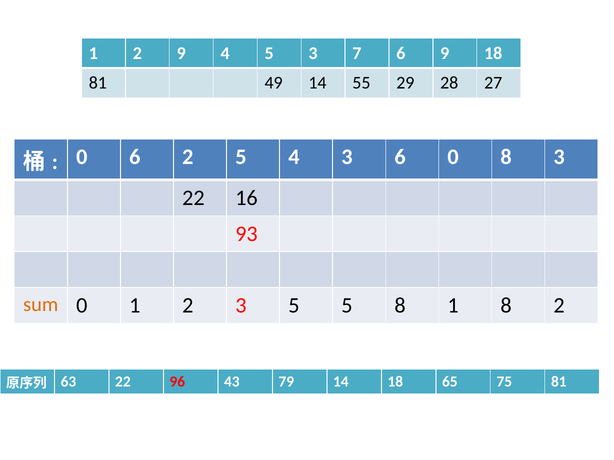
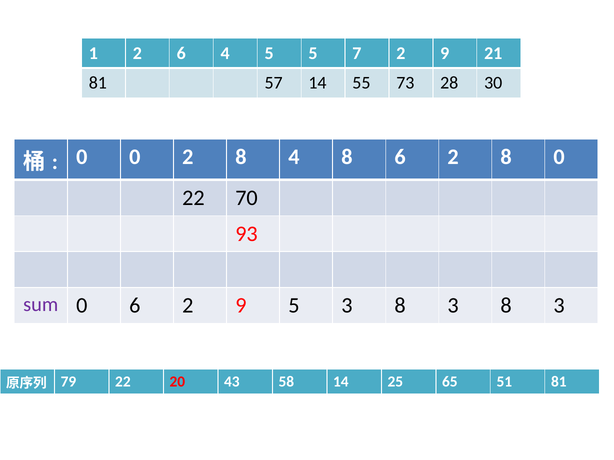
2 9: 9 -> 6 (181, 53)
5 3: 3 -> 5 (313, 53)
7 6: 6 -> 2 (401, 53)
9 18: 18 -> 21 (493, 53)
49: 49 -> 57 (274, 83)
29: 29 -> 73 (405, 83)
27: 27 -> 30 (493, 83)
0 6: 6 -> 0 (135, 157)
5: 5 -> 8 (241, 157)
4 3: 3 -> 8 (347, 157)
0: 0 -> 2 (453, 157)
8 3: 3 -> 0 (559, 157)
16: 16 -> 70 (246, 198)
sum colour: orange -> purple (41, 305)
0 1: 1 -> 6 (135, 306)
3: 3 -> 9 (241, 306)
5 5: 5 -> 3 (347, 306)
1: 1 -> 3 (453, 306)
2: 2 -> 3 (559, 306)
63: 63 -> 79 (68, 382)
96: 96 -> 20 (177, 382)
79: 79 -> 58 (286, 382)
14 18: 18 -> 25 (395, 382)
75: 75 -> 51 (504, 382)
